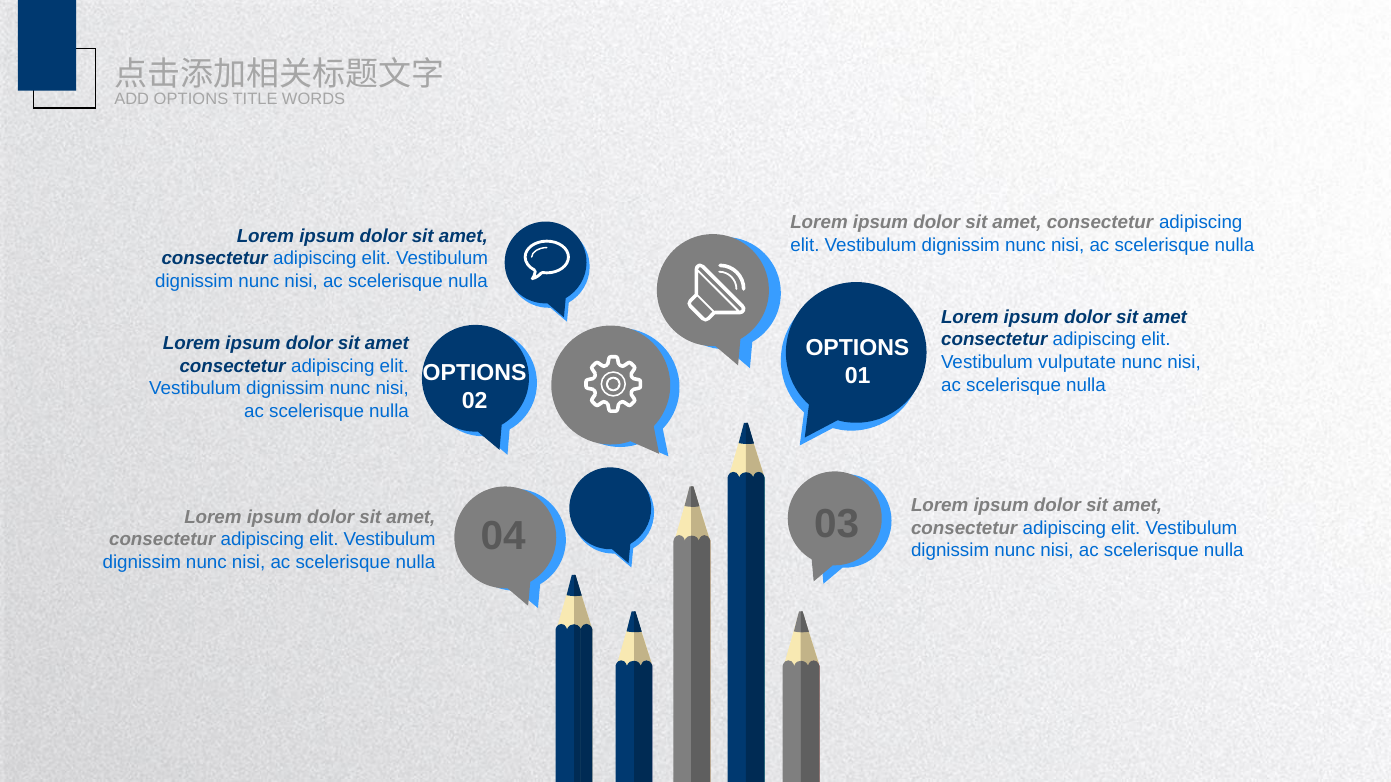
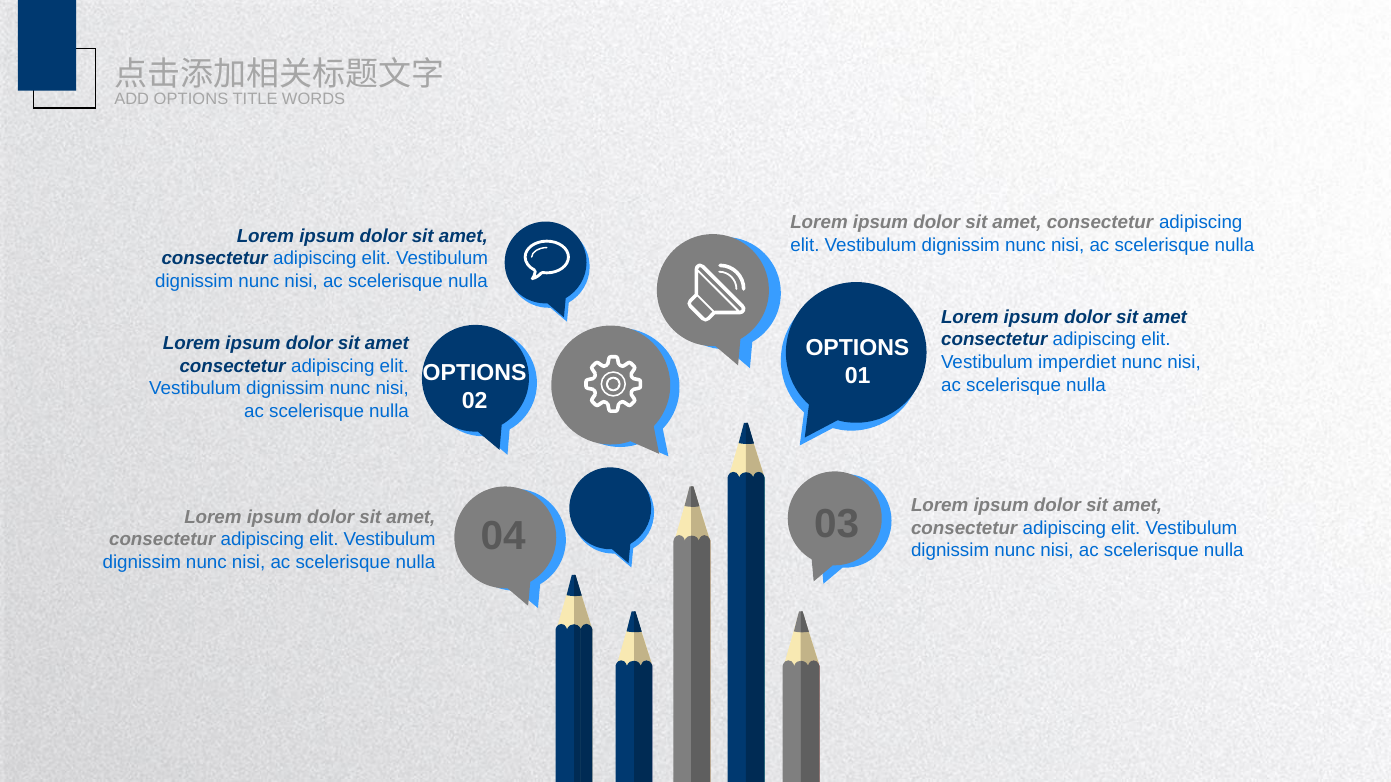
vulputate: vulputate -> imperdiet (1077, 362)
